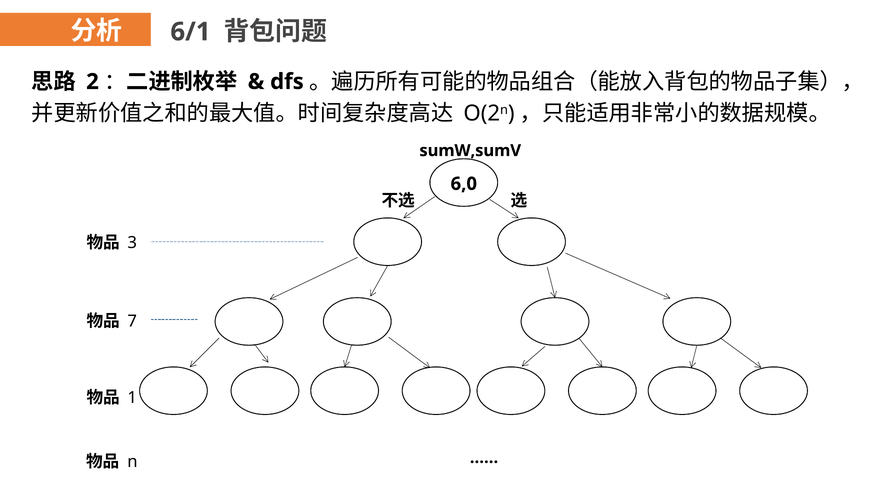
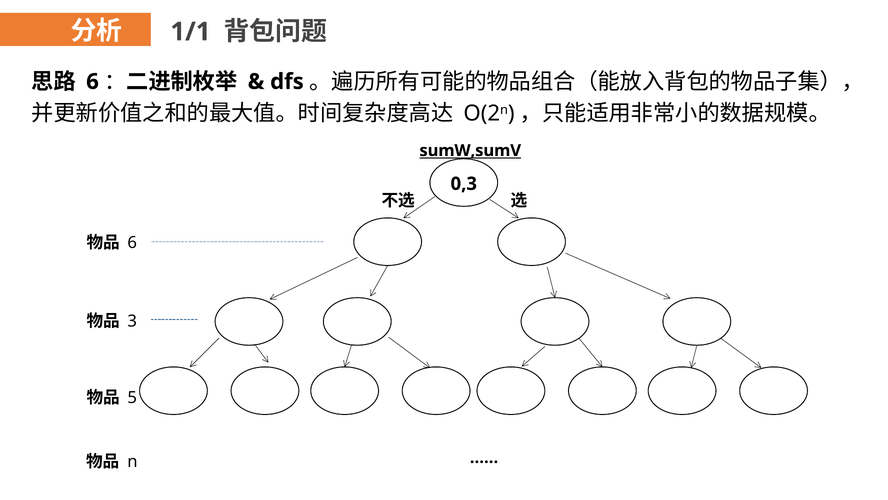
6/1: 6/1 -> 1/1 (190, 32)
2: 2 -> 6 (93, 82)
sumW,sumV underline: none -> present (470, 150)
6,0: 6,0 -> 0,3 (464, 184)
3: 3 -> 6 (132, 243)
7: 7 -> 3 (132, 321)
1: 1 -> 5 (132, 398)
